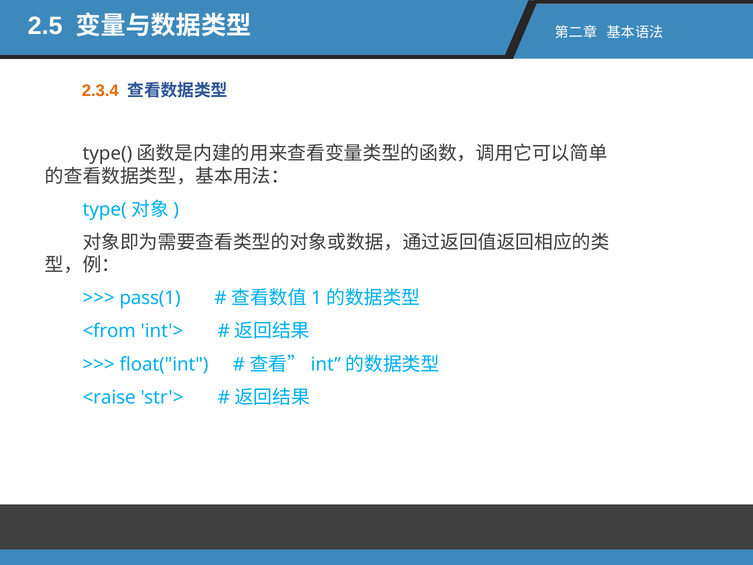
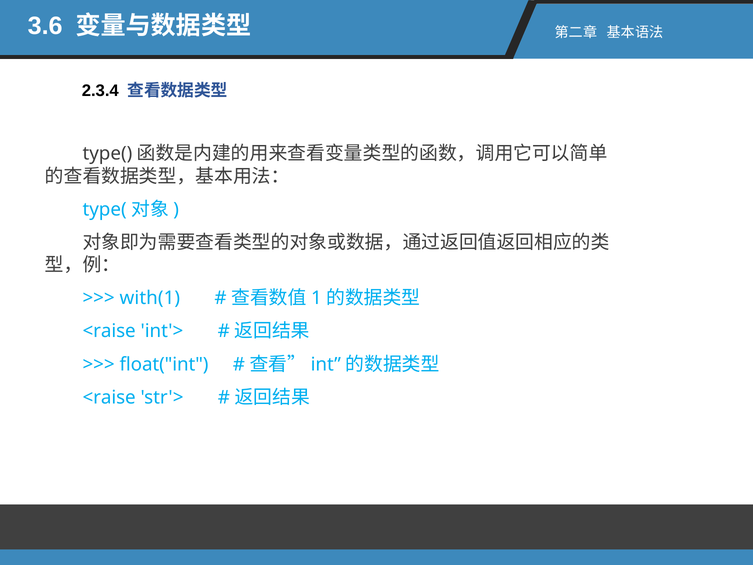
2.5: 2.5 -> 3.6 (45, 26)
2.3.4 colour: orange -> black (100, 91)
pass(1: pass(1 -> with(1 (150, 298)
<from: <from -> <raise (109, 331)
